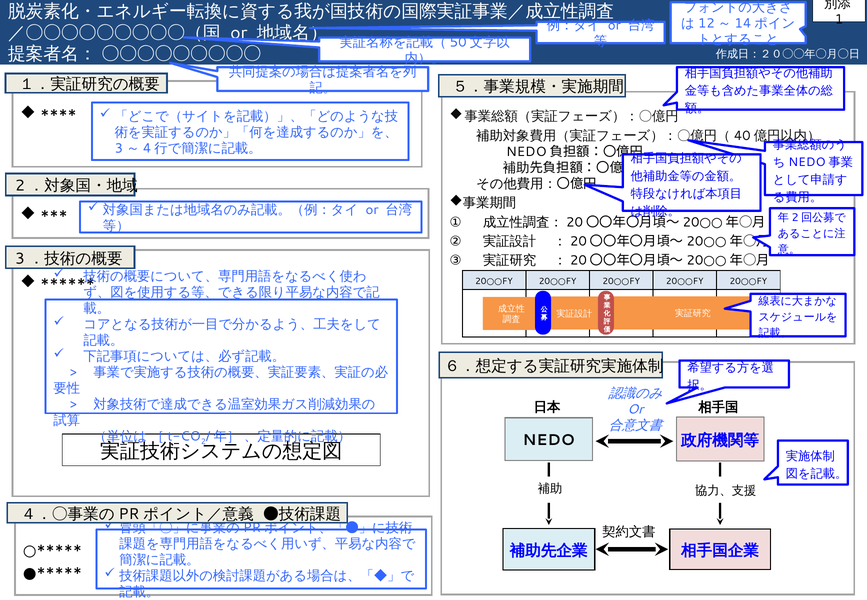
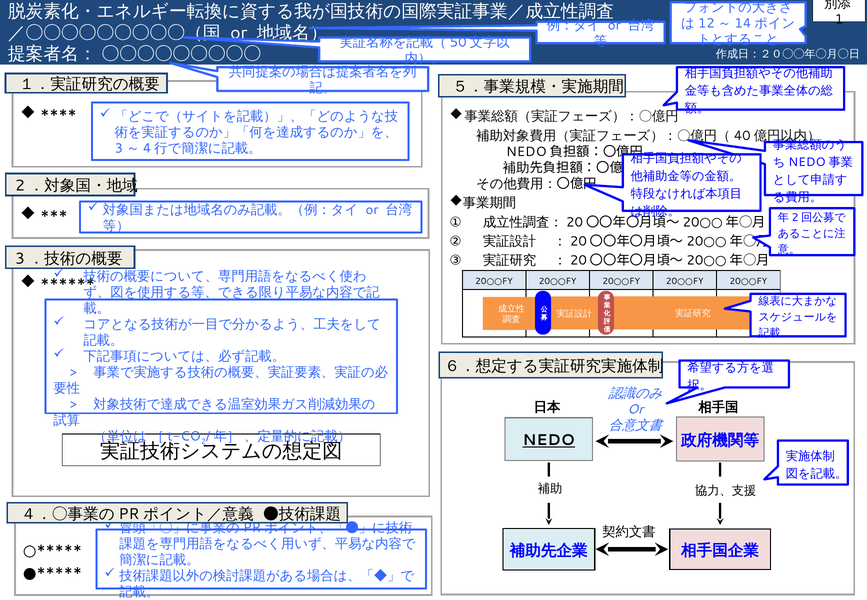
NEDO underline: none -> present (549, 440)
